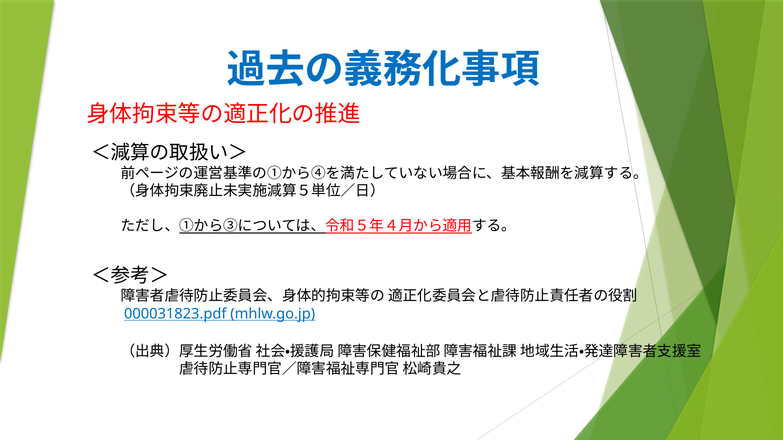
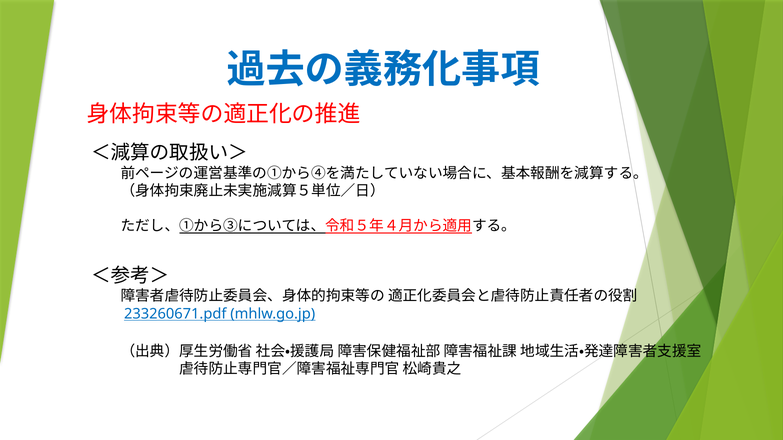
000031823.pdf: 000031823.pdf -> 233260671.pdf (175, 314)
